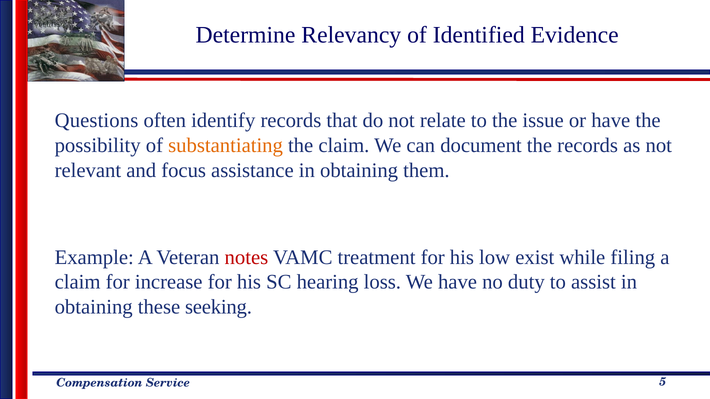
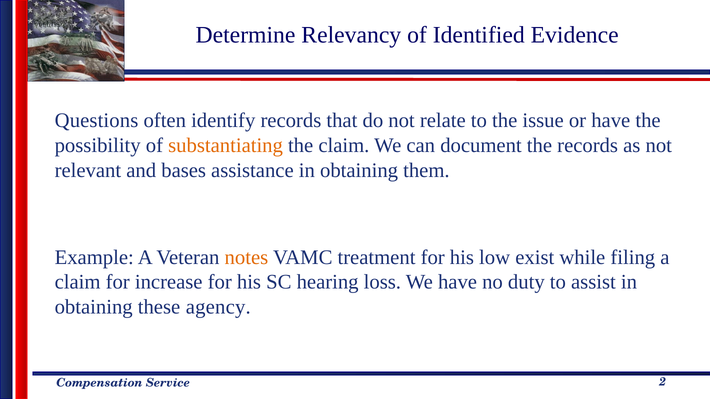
focus: focus -> bases (184, 170)
notes colour: red -> orange (246, 258)
seeking: seeking -> agency (218, 307)
5: 5 -> 2 (663, 382)
